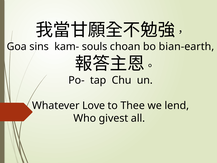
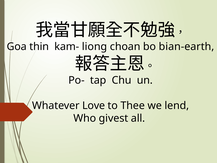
sins: sins -> thin (39, 46)
souls: souls -> liong (95, 46)
